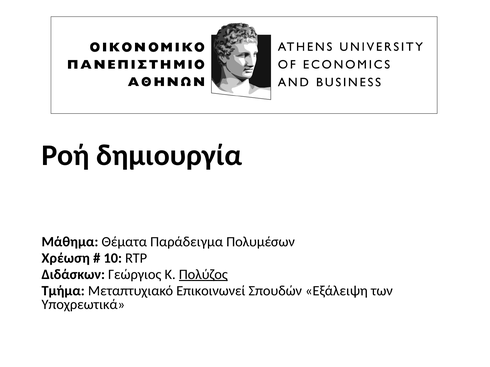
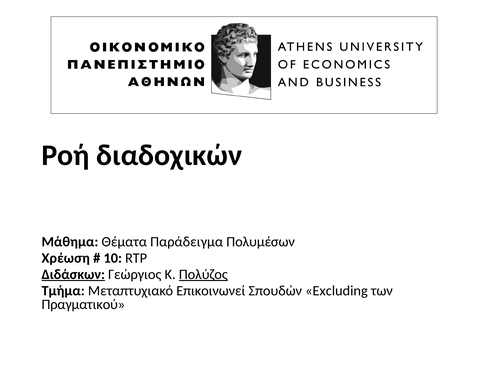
δημιουργία: δημιουργία -> διαδοχικών (169, 156)
Διδάσκων underline: none -> present (73, 275)
Εξάλειψη: Εξάλειψη -> Excluding (336, 291)
Υποχρεωτικά: Υποχρεωτικά -> Πραγματικού (83, 305)
